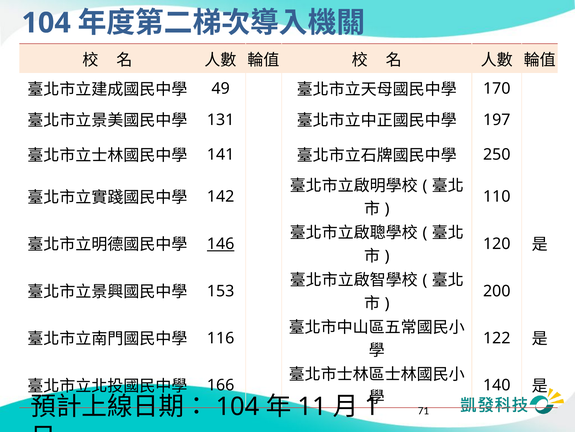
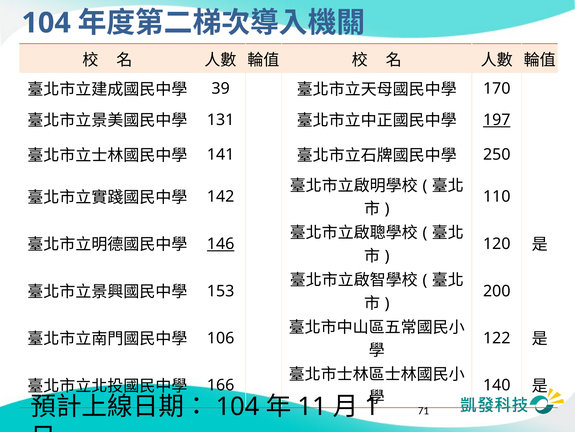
49: 49 -> 39 (221, 89)
197 underline: none -> present (497, 120)
116: 116 -> 106 (221, 338)
